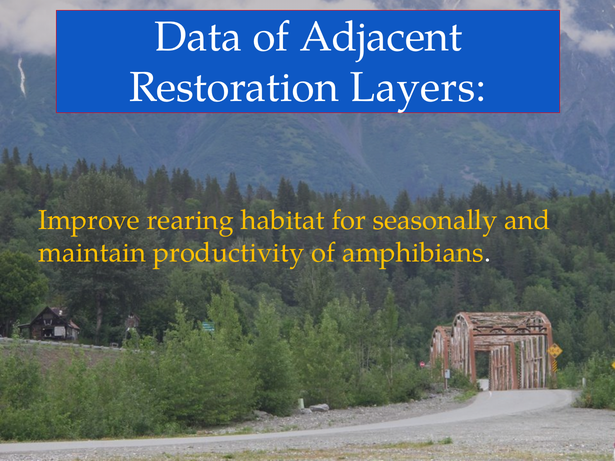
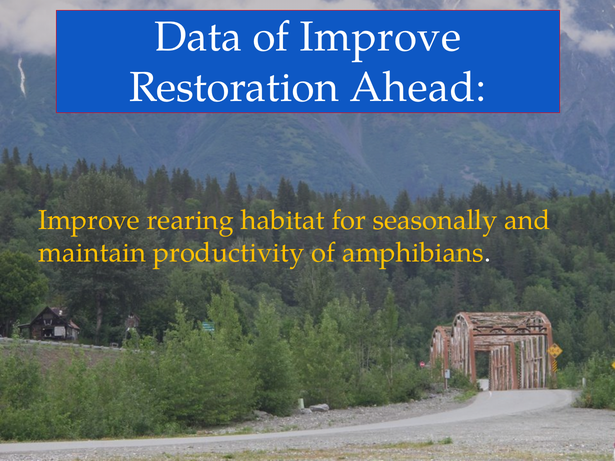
of Adjacent: Adjacent -> Improve (381, 37)
Layers: Layers -> Ahead (418, 87)
